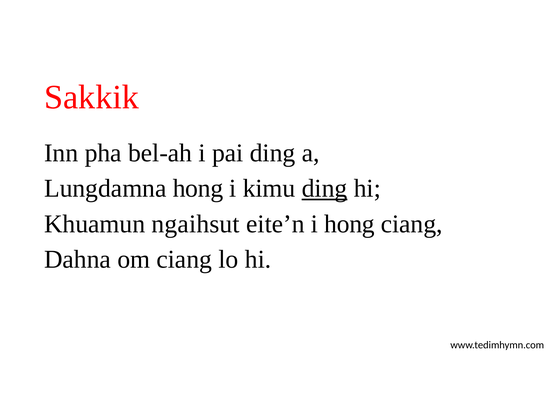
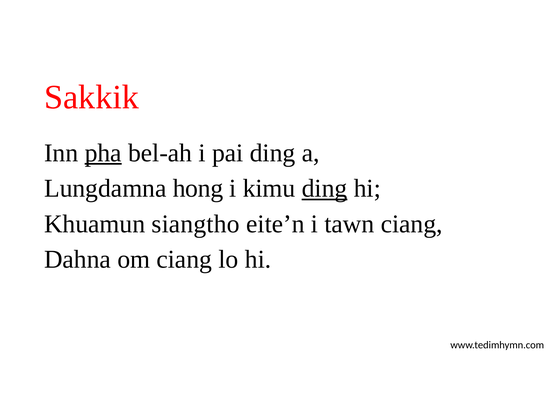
pha underline: none -> present (103, 153)
ngaihsut: ngaihsut -> siangtho (196, 224)
i hong: hong -> tawn (349, 224)
